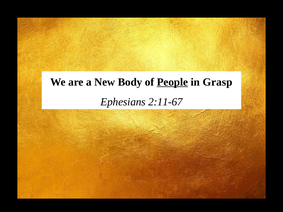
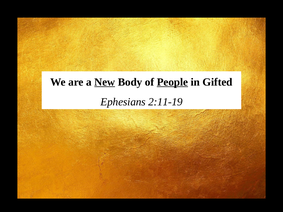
New underline: none -> present (105, 82)
Grasp: Grasp -> Gifted (218, 82)
2:11-67: 2:11-67 -> 2:11-19 (165, 102)
